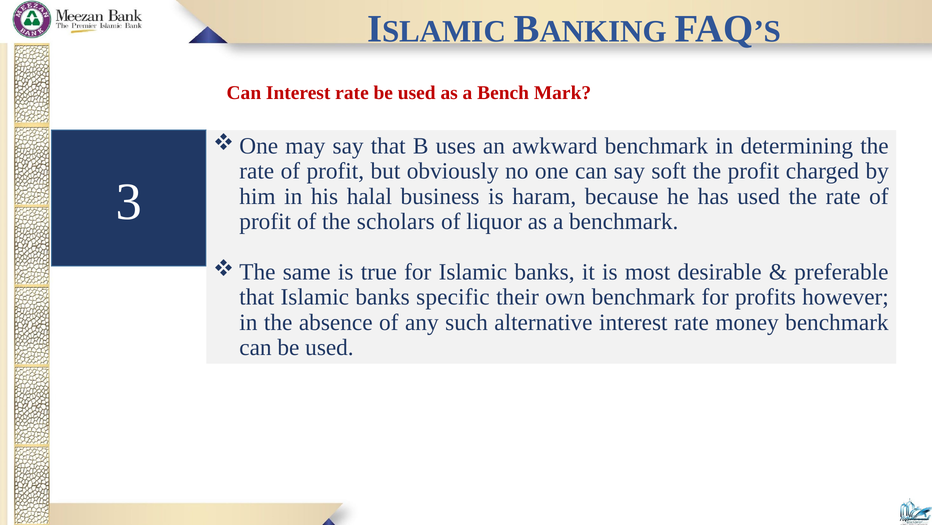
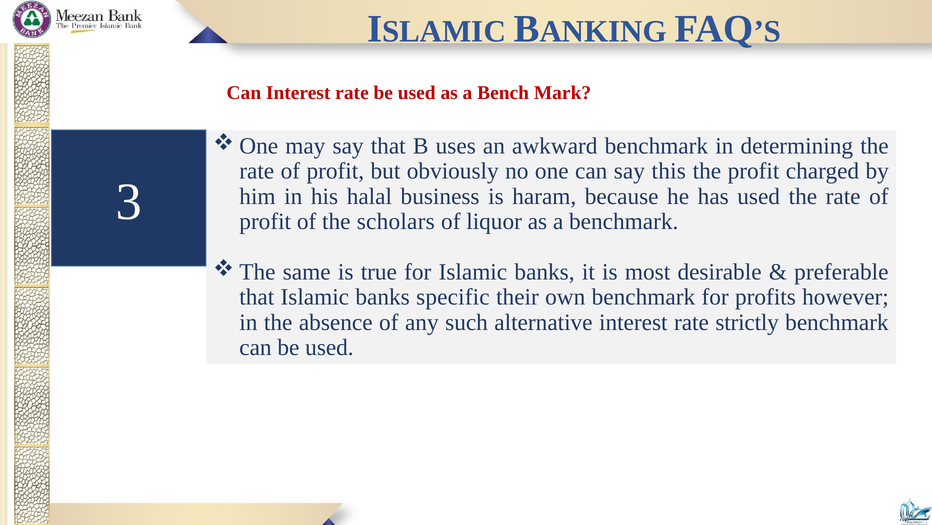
soft: soft -> this (669, 171)
money: money -> strictly (747, 322)
